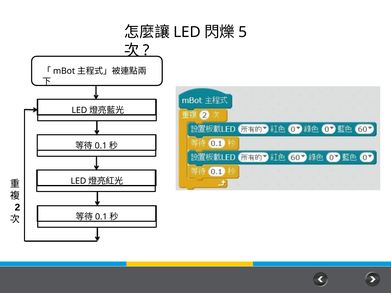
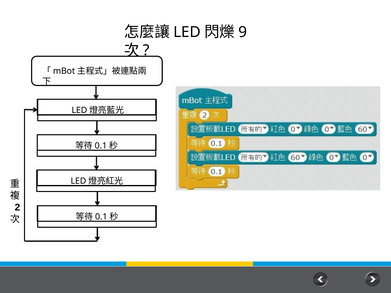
5: 5 -> 9 (243, 32)
